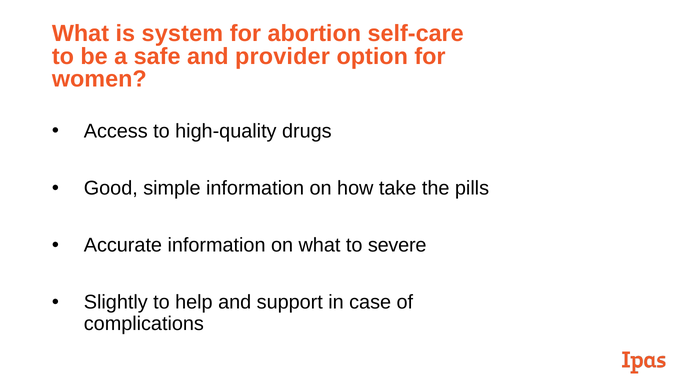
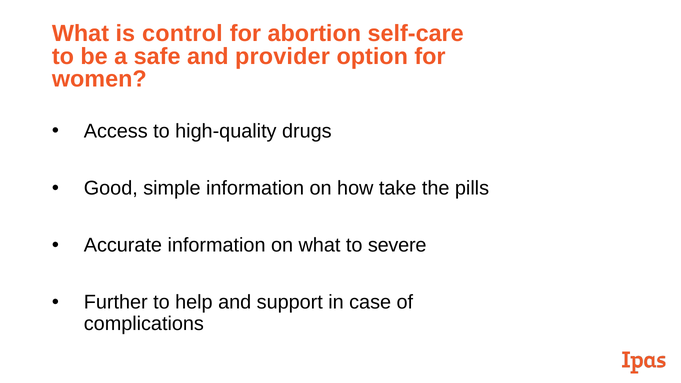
system: system -> control (182, 34)
Slightly: Slightly -> Further (116, 302)
